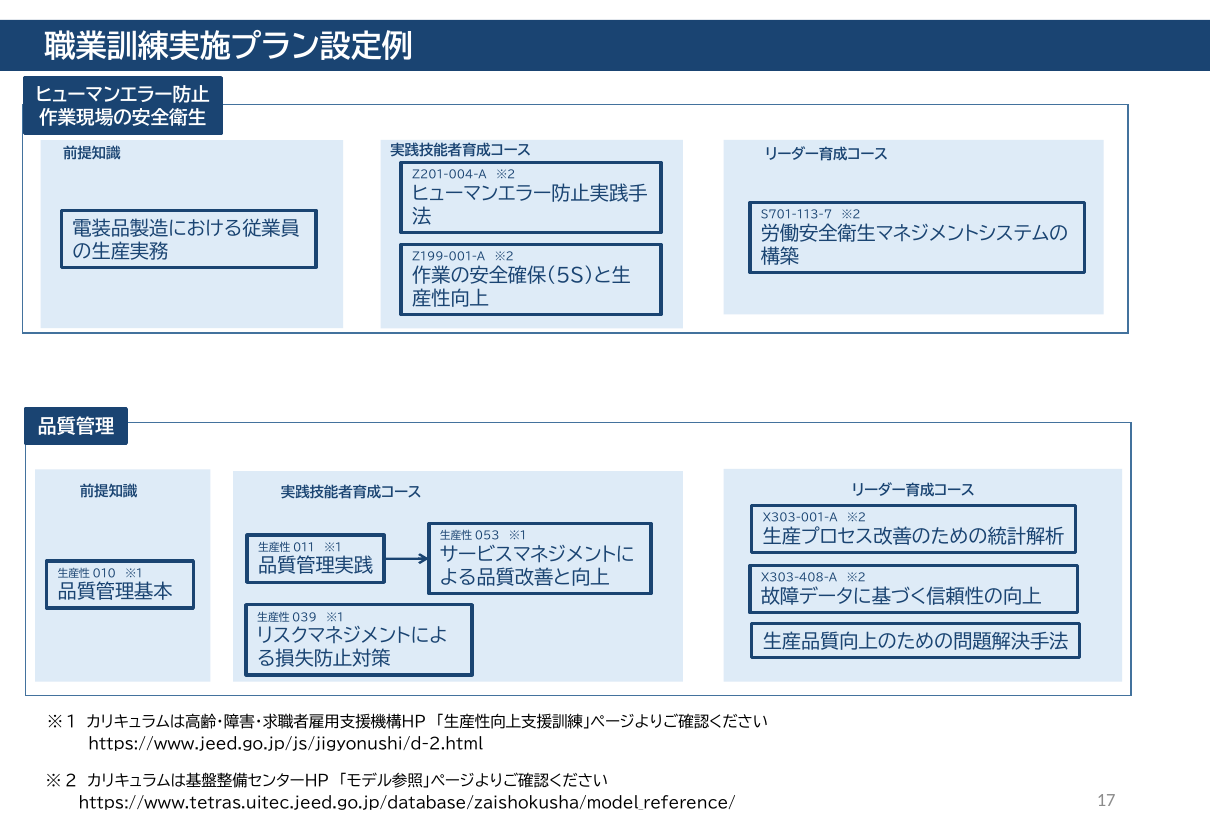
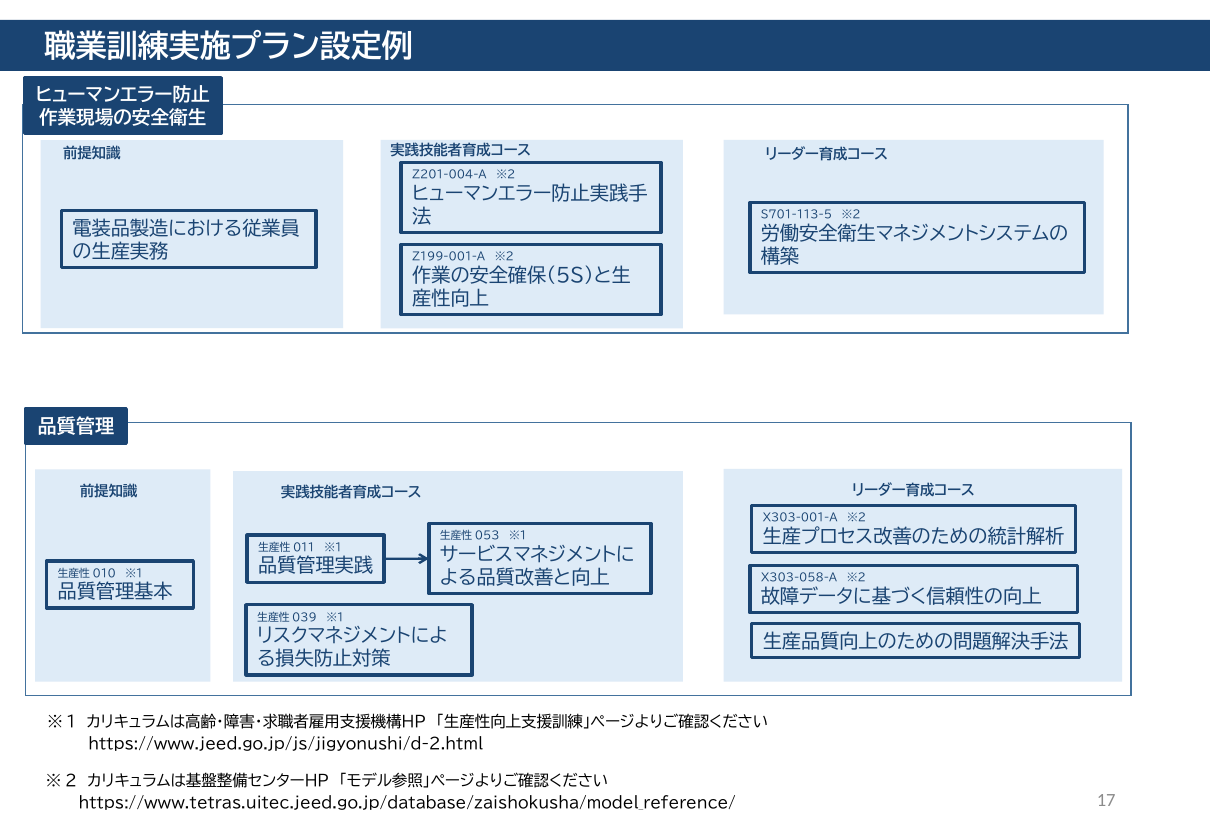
S701-113-7: S701-113-7 -> S701-113-5 (796, 215)
X303-408-A: X303-408-A -> X303-058-A (799, 578)
